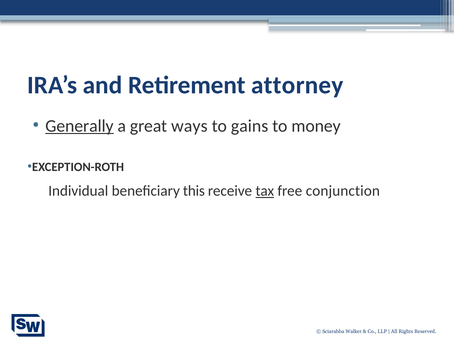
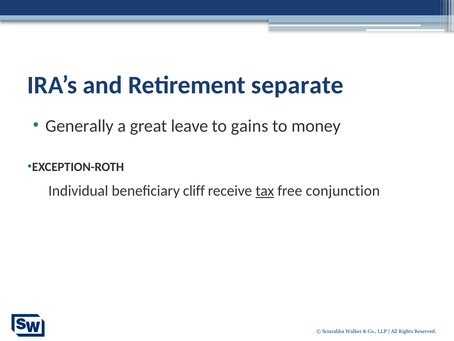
attorney: attorney -> separate (297, 85)
Generally underline: present -> none (79, 126)
ways: ways -> leave (190, 126)
this: this -> cliff (194, 191)
